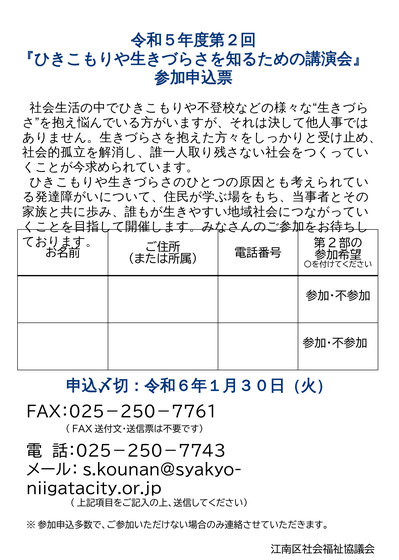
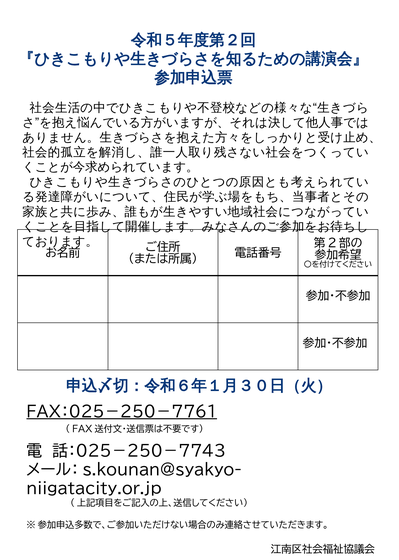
ＦＡＸ：０２５－２５０－７７６１ underline: none -> present (122, 412)
